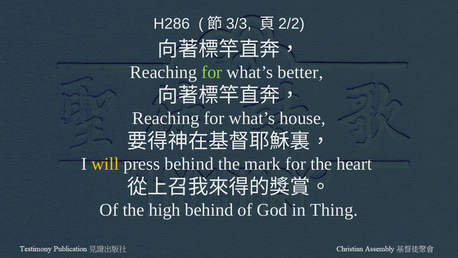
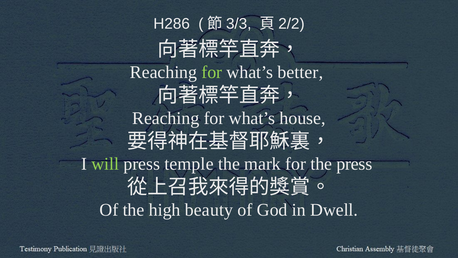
will colour: yellow -> light green (105, 164)
press behind: behind -> temple (189, 164)
the heart: heart -> press (354, 164)
high behind: behind -> beauty (209, 210)
Thing: Thing -> Dwell (334, 210)
